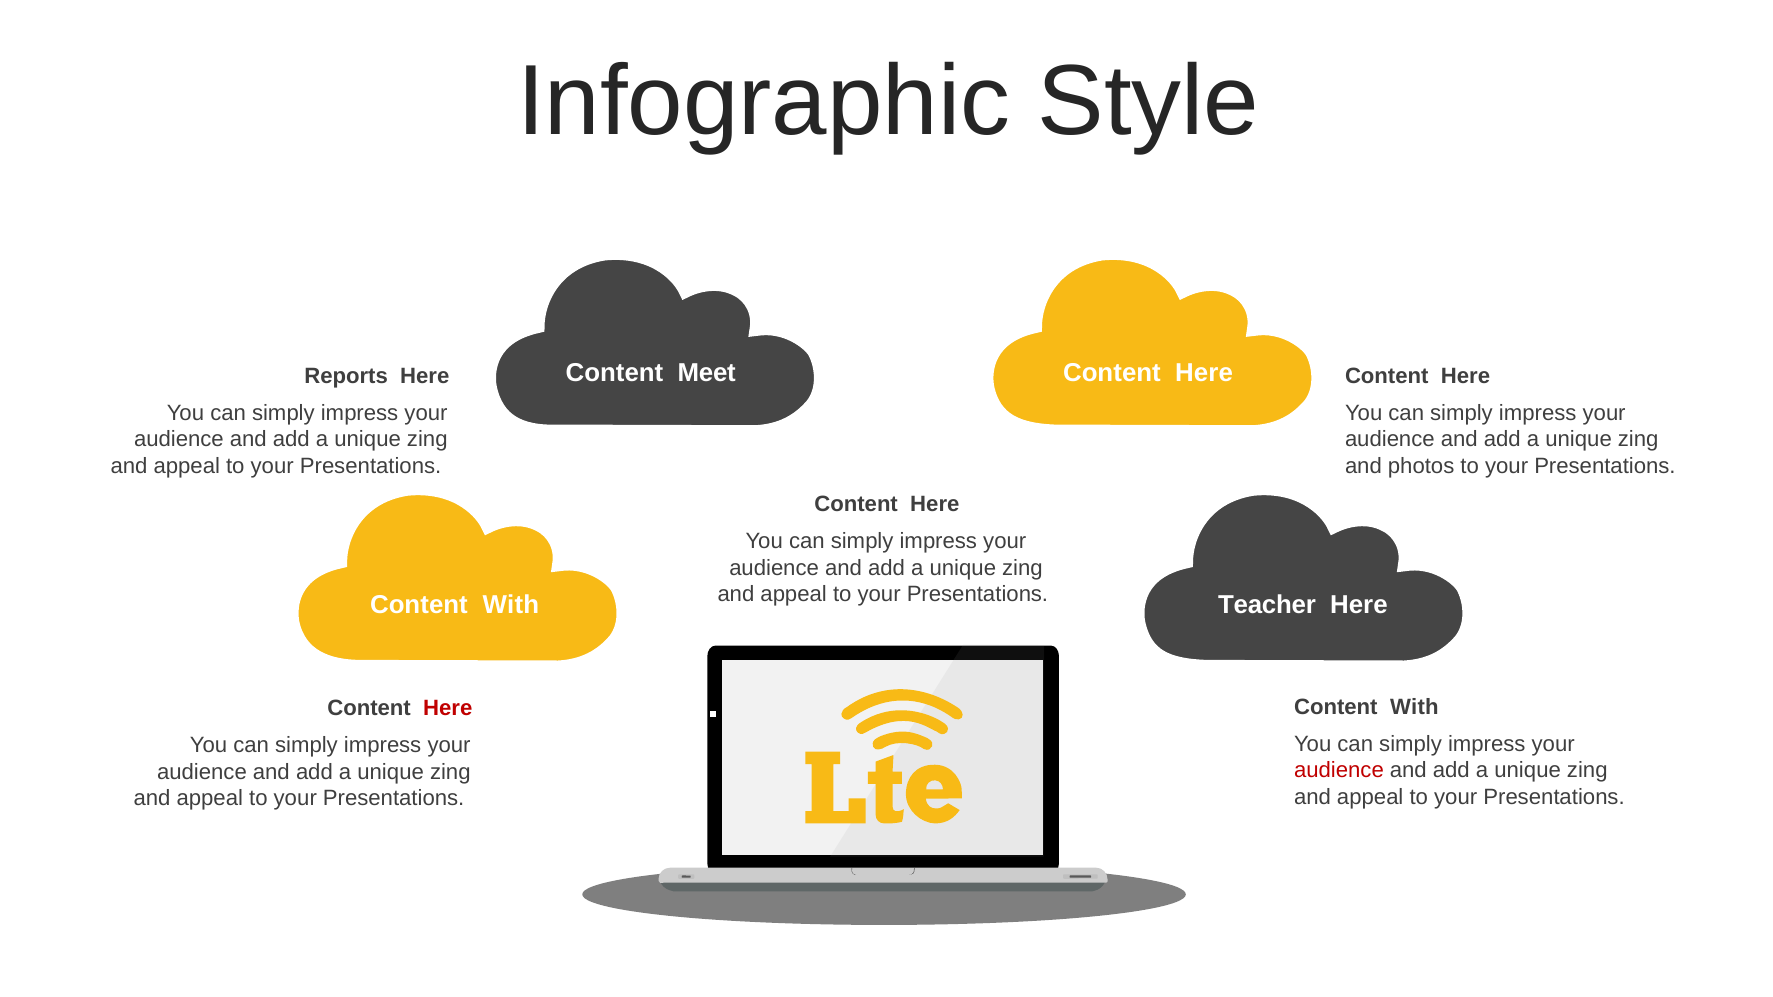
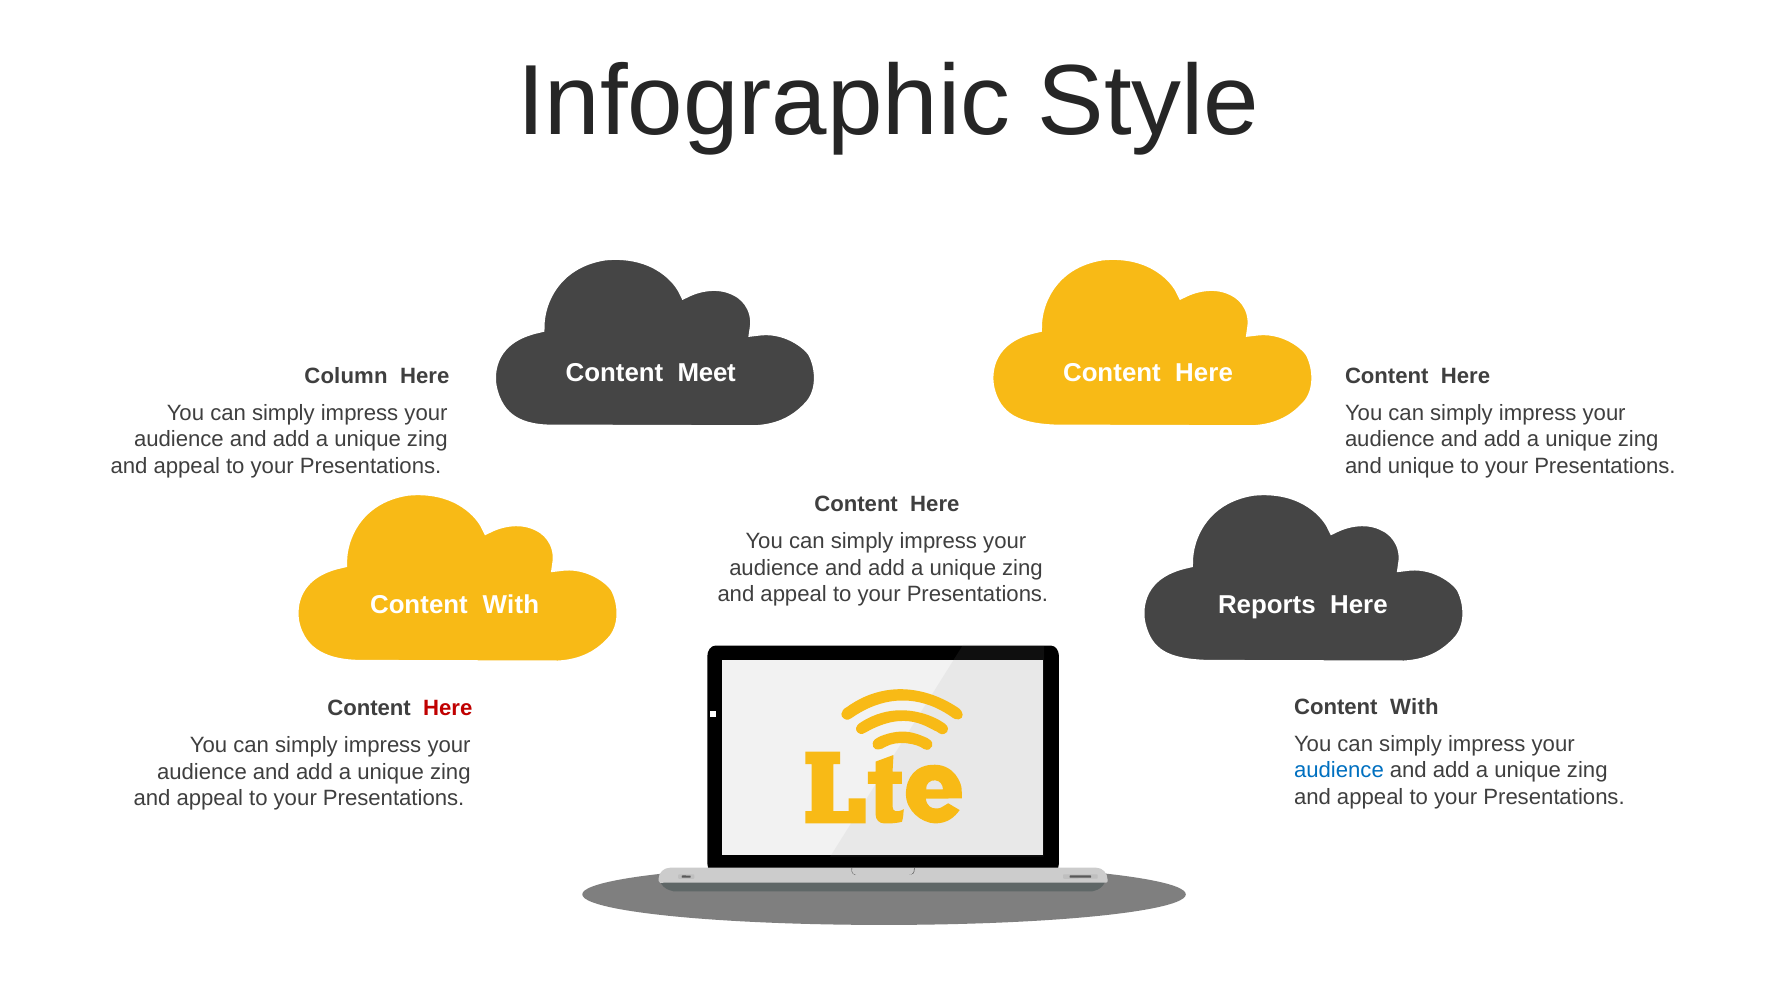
Reports: Reports -> Column (346, 376)
and photos: photos -> unique (1421, 466)
Teacher: Teacher -> Reports (1267, 606)
audience colour: red -> blue (1339, 771)
